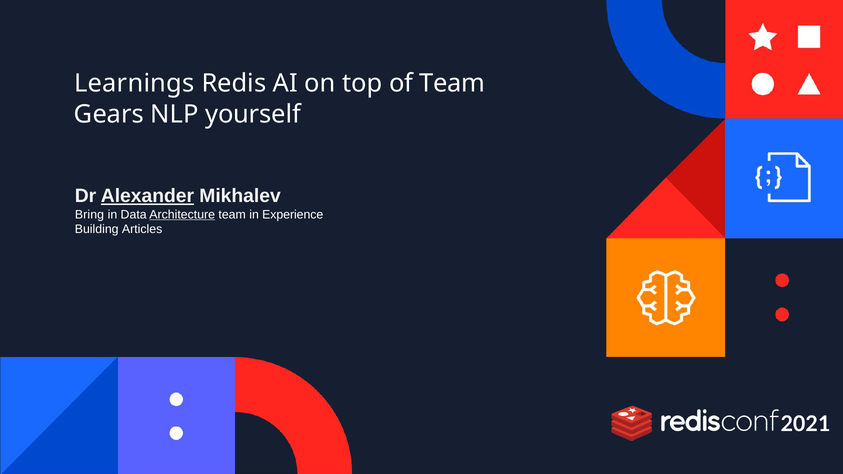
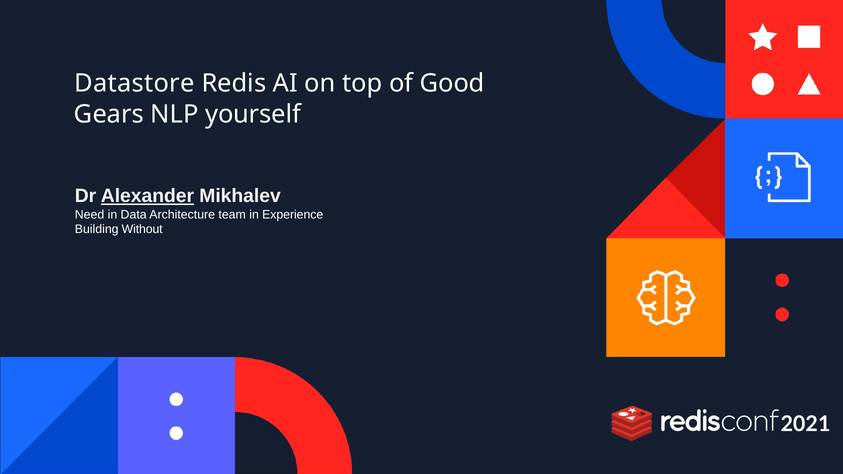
Learnings: Learnings -> Datastore (134, 84)
of Team: Team -> Good (452, 84)
Bring: Bring -> Need (90, 215)
Architecture underline: present -> none (182, 215)
Articles: Articles -> Without (142, 229)
